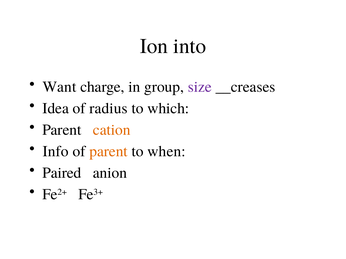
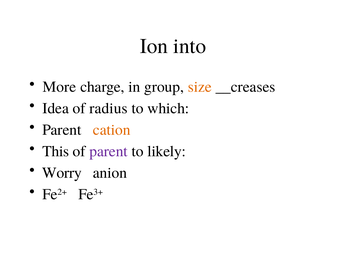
Want: Want -> More (59, 87)
size colour: purple -> orange (200, 87)
Info: Info -> This (56, 152)
parent colour: orange -> purple (109, 152)
when: when -> likely (167, 152)
Paired: Paired -> Worry (62, 173)
